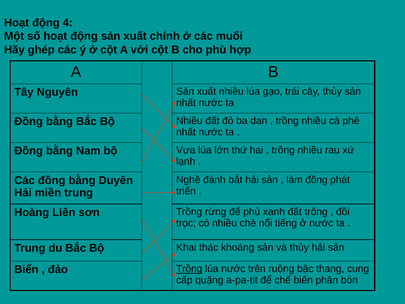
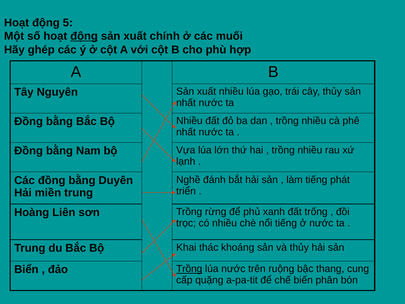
4: 4 -> 5 (68, 23)
động underline: none -> present (84, 36)
làm đồng: đồng -> tiếng (316, 180)
